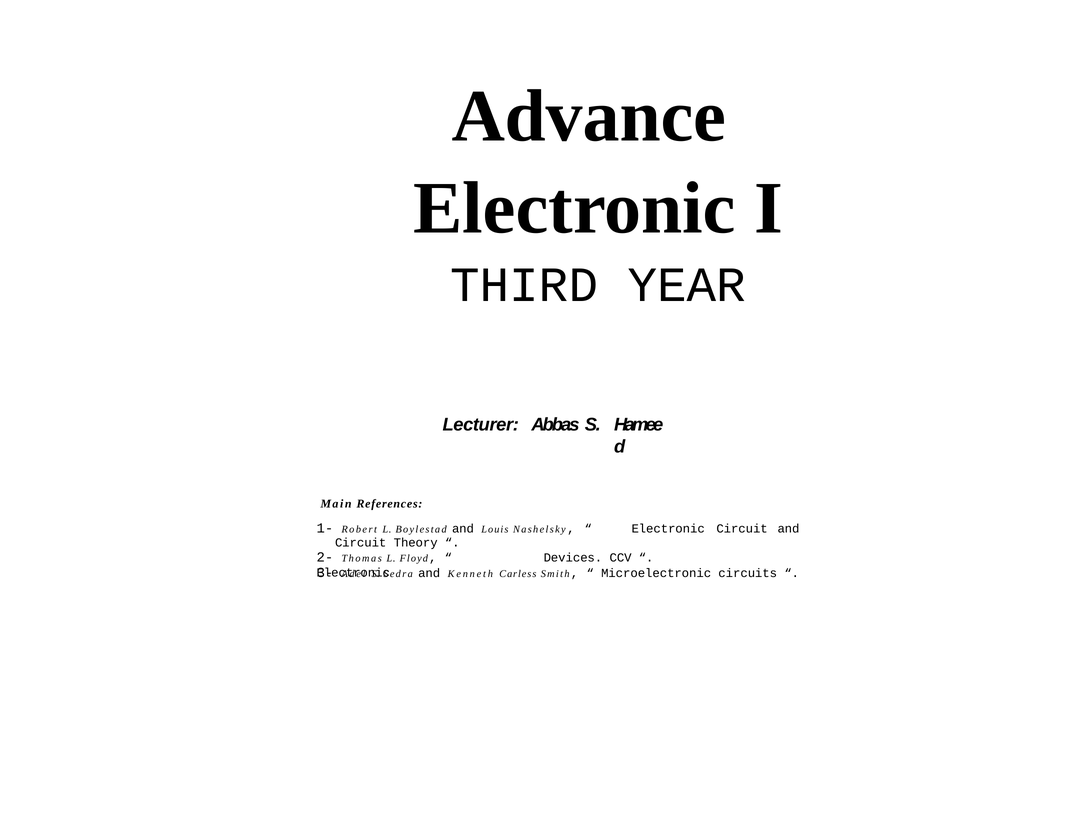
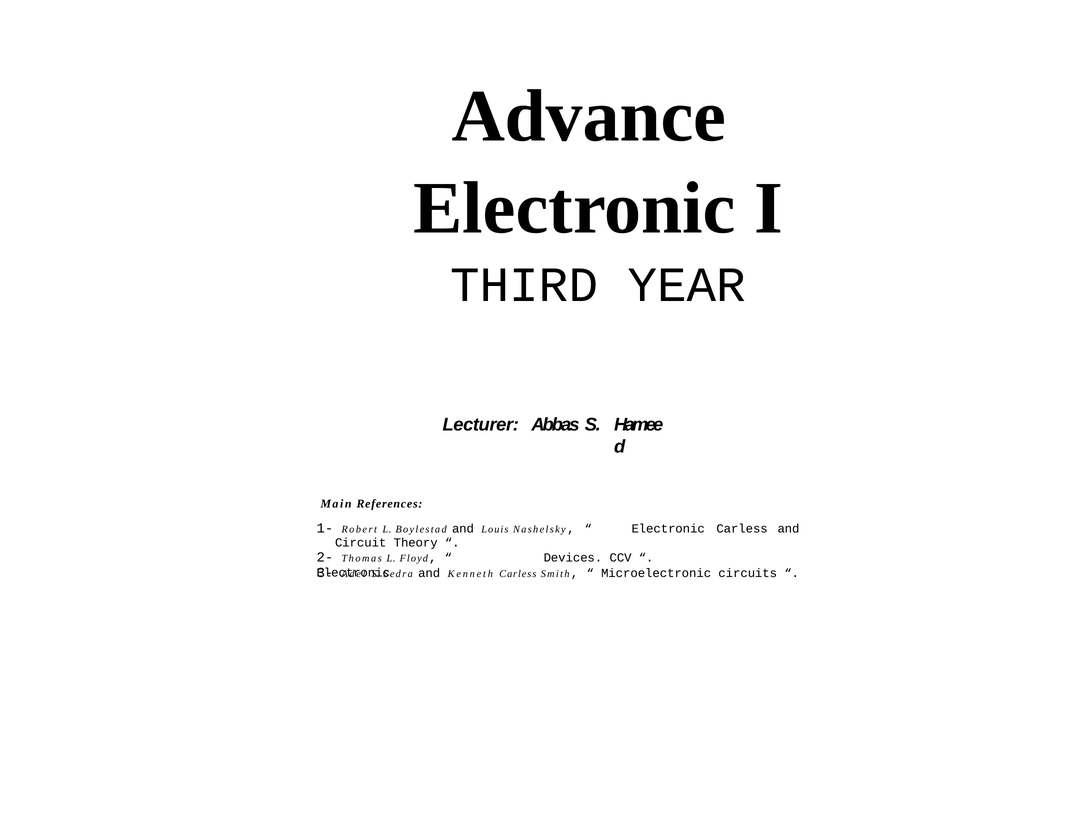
Electronic Circuit: Circuit -> Carless (742, 528)
